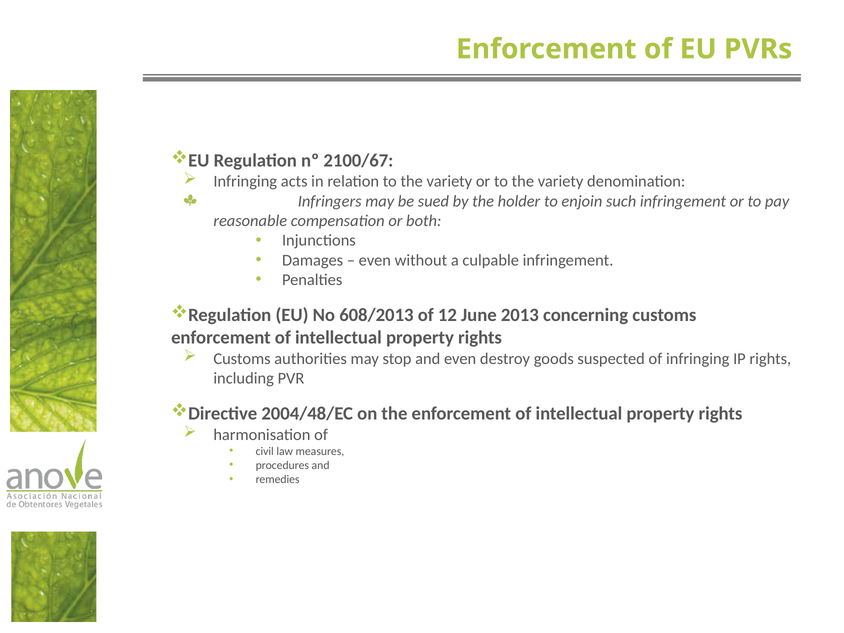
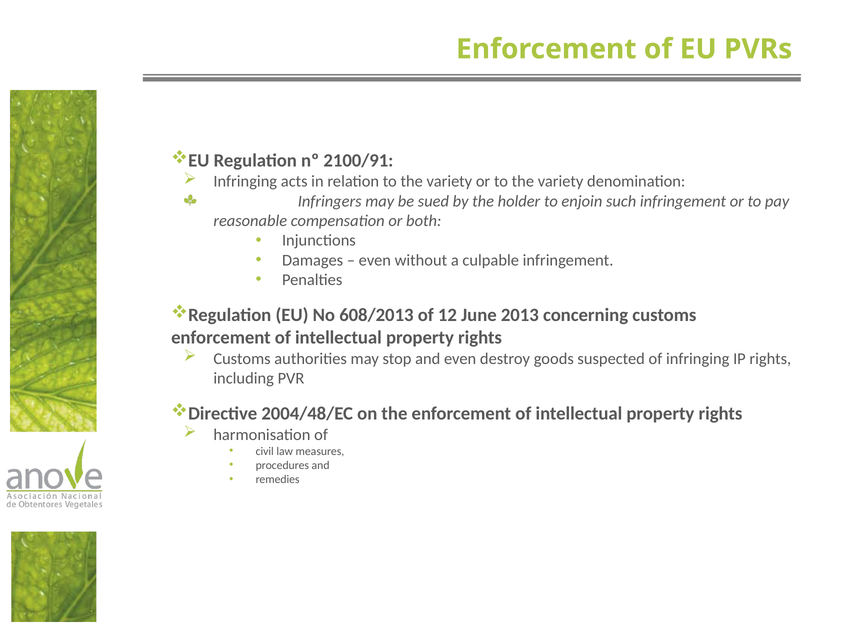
2100/67: 2100/67 -> 2100/91 (358, 160)
